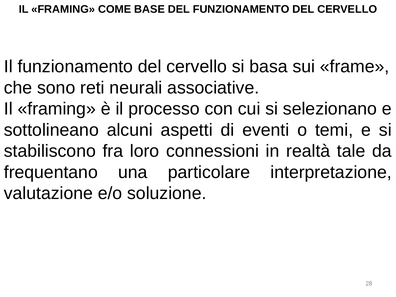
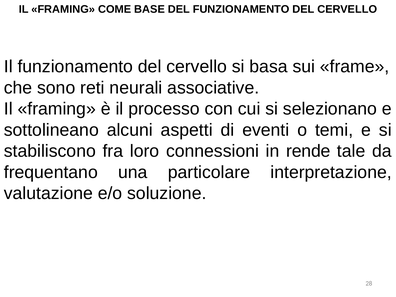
realtà: realtà -> rende (308, 151)
